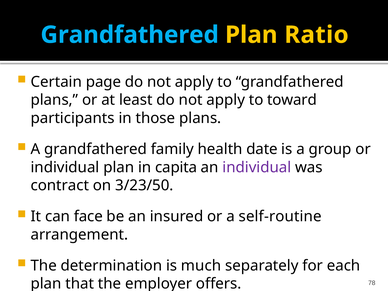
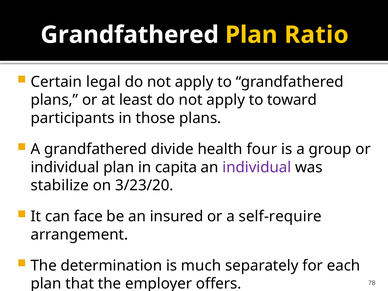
Grandfathered colour: light blue -> white (130, 35)
page: page -> legal (103, 82)
family: family -> divide (172, 149)
date: date -> four (262, 149)
contract: contract -> stabilize (60, 185)
3/23/50: 3/23/50 -> 3/23/20 (144, 185)
self-routine: self-routine -> self-require (280, 216)
